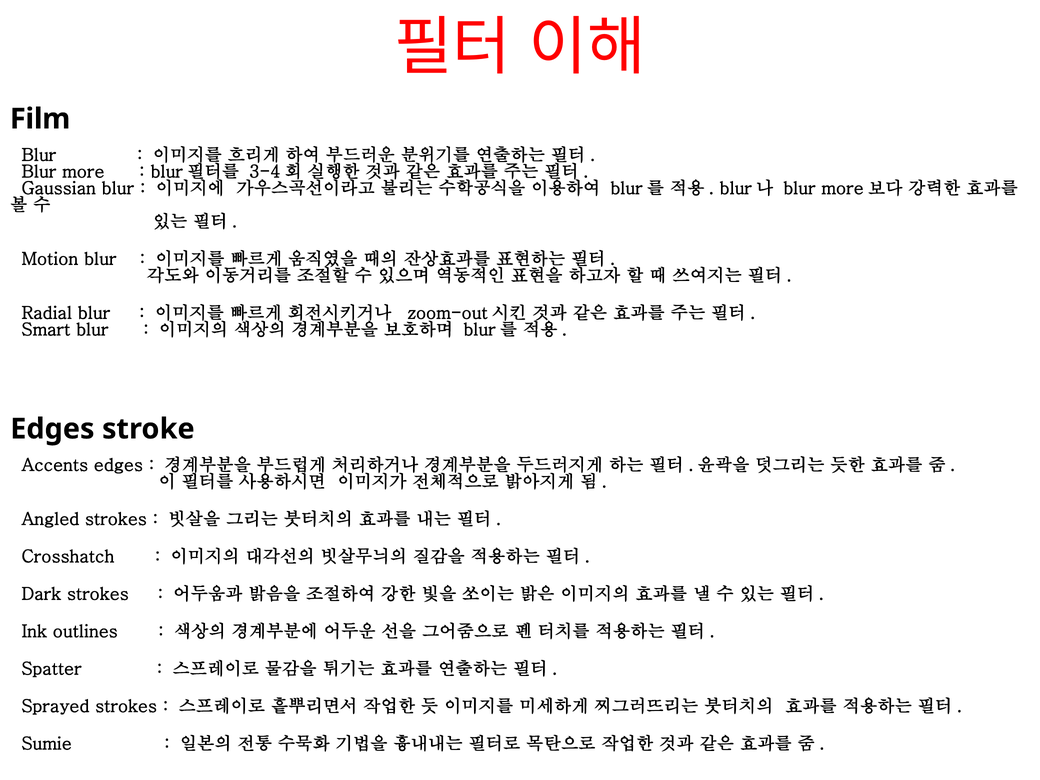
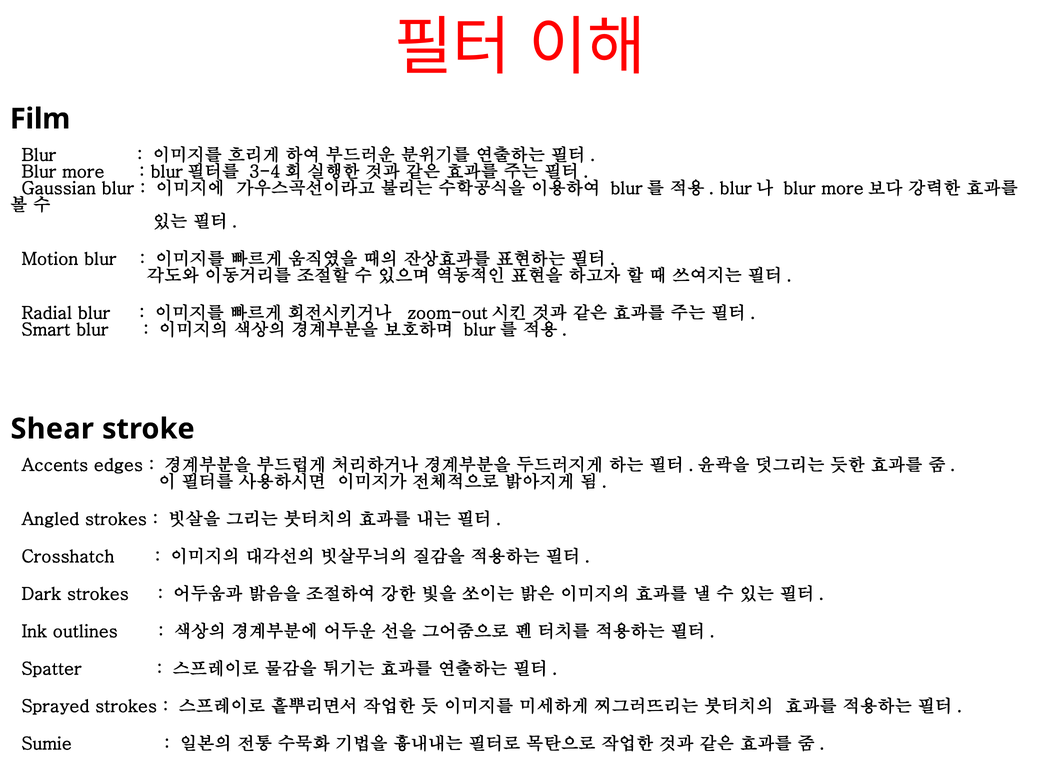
Edges: Edges -> Shear (52, 429)
